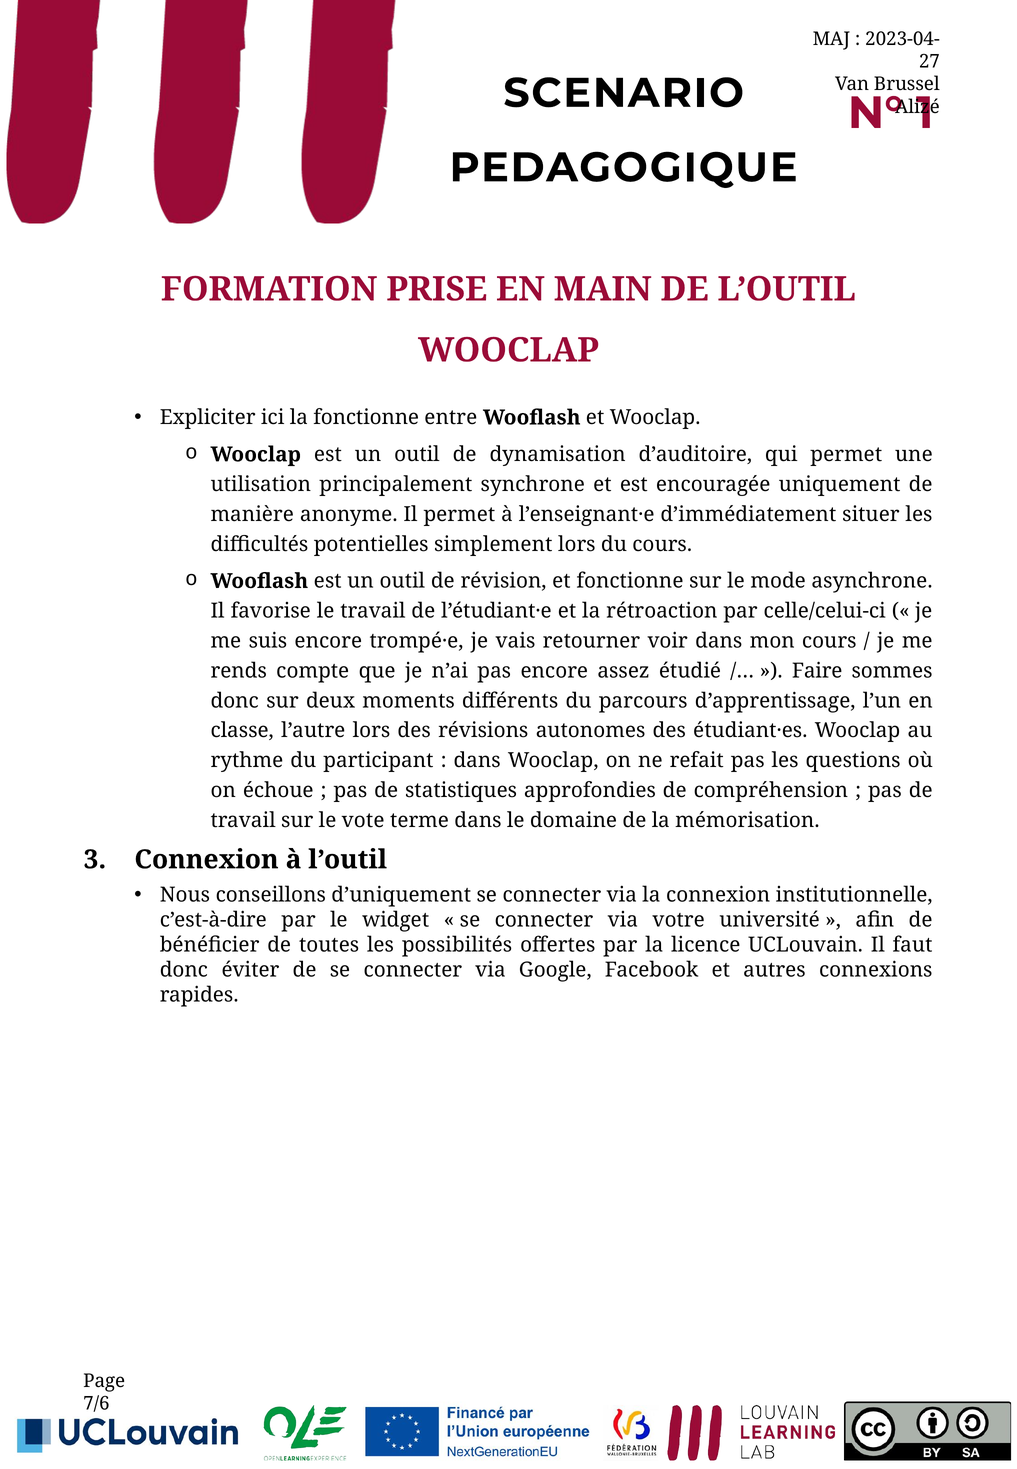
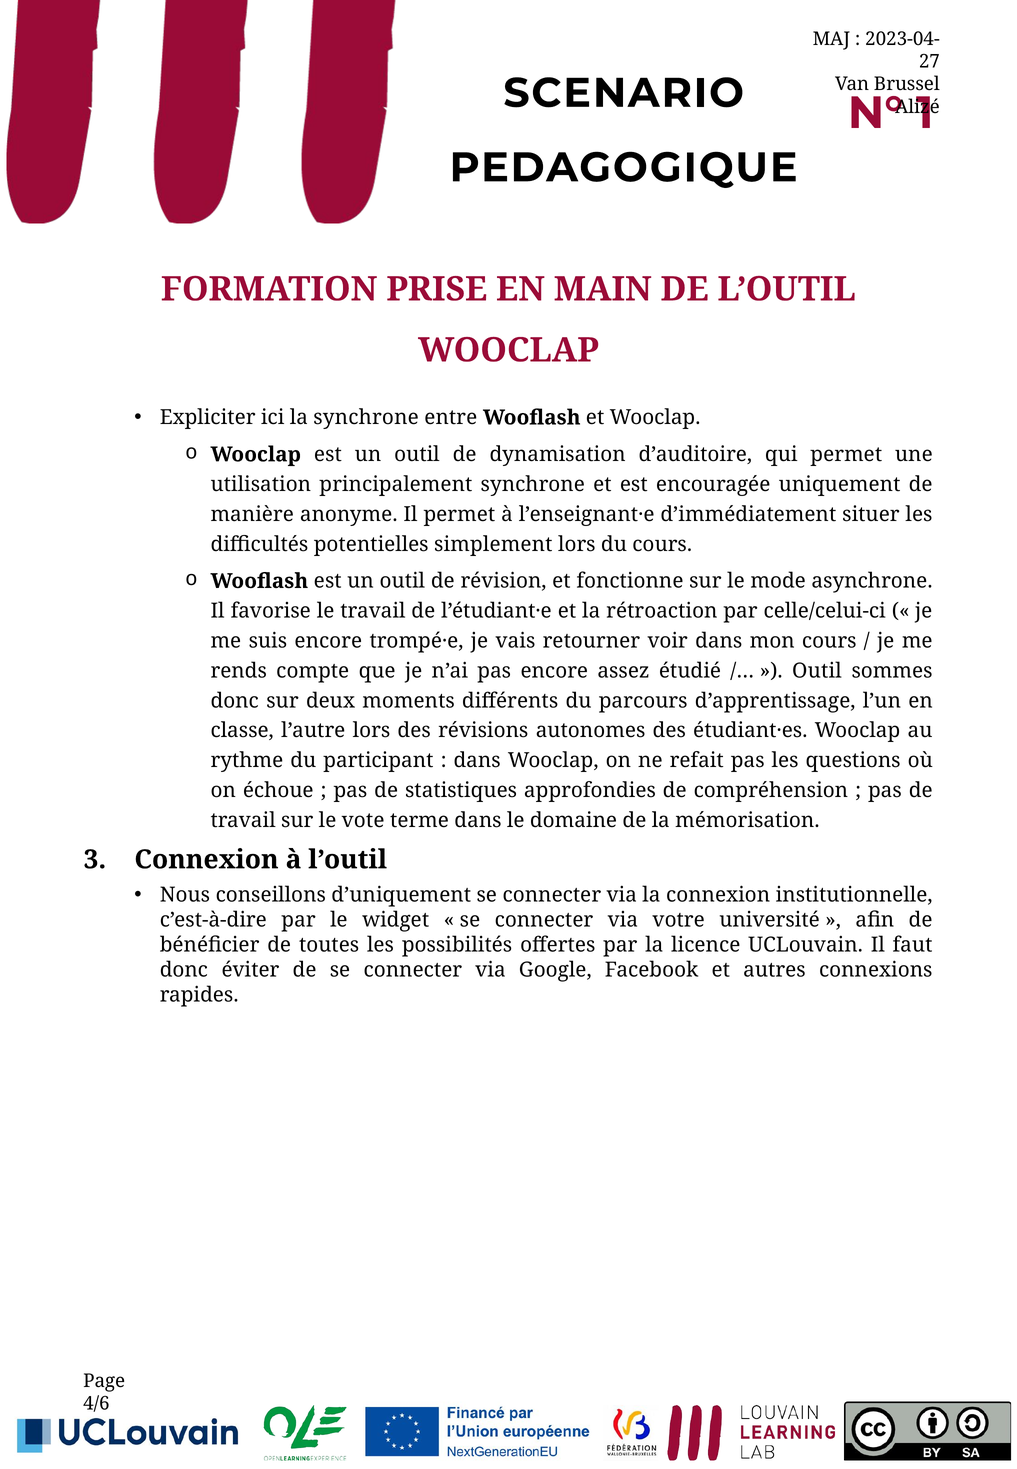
la fonctionne: fonctionne -> synchrone (366, 418)
Faire: Faire -> Outil (817, 671)
7/6: 7/6 -> 4/6 (96, 1404)
